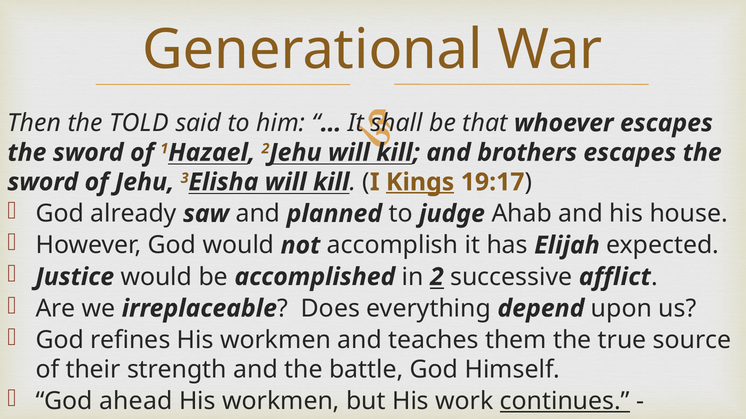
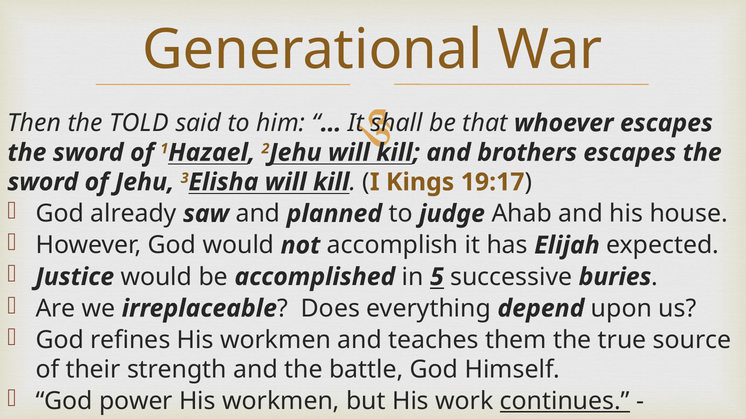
Kings underline: present -> none (420, 182)
in 2: 2 -> 5 (437, 277)
afflict: afflict -> buries (615, 277)
ahead: ahead -> power (136, 402)
